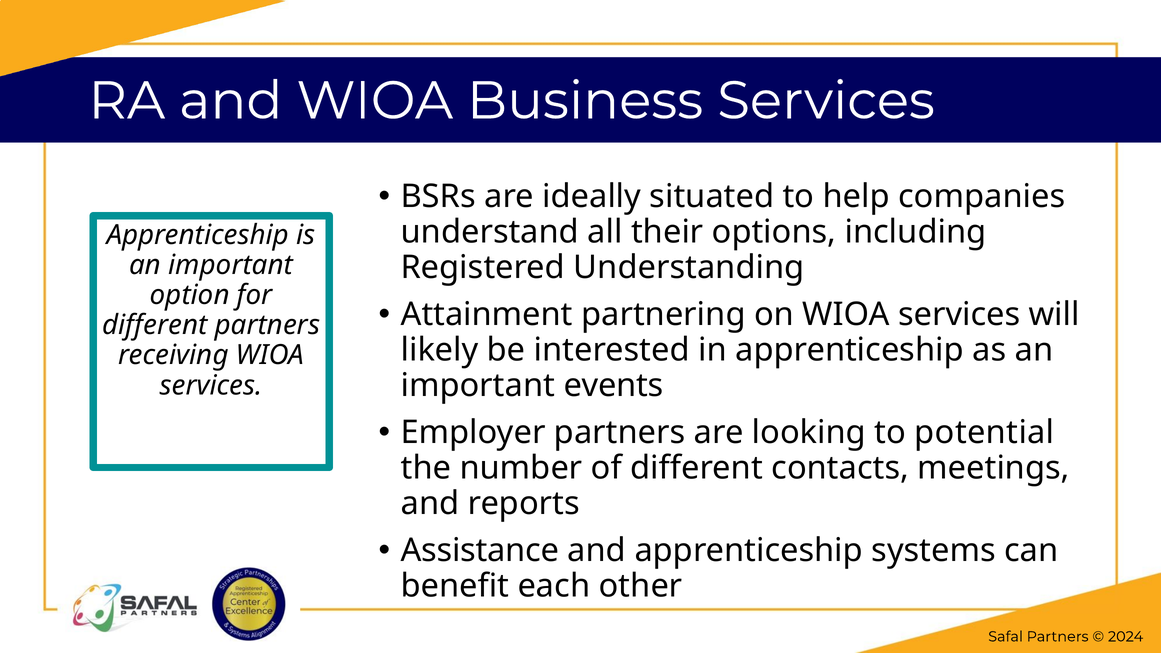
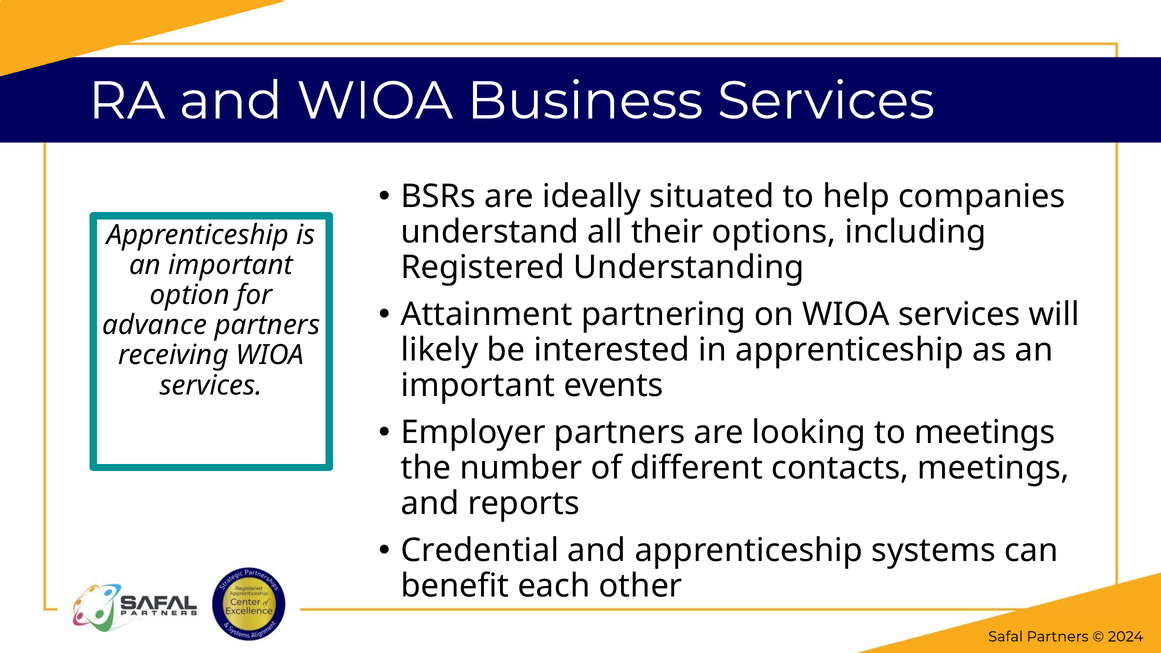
different: different -> advance (155, 325)
to potential: potential -> meetings (985, 433)
Assistance: Assistance -> Credential (480, 551)
